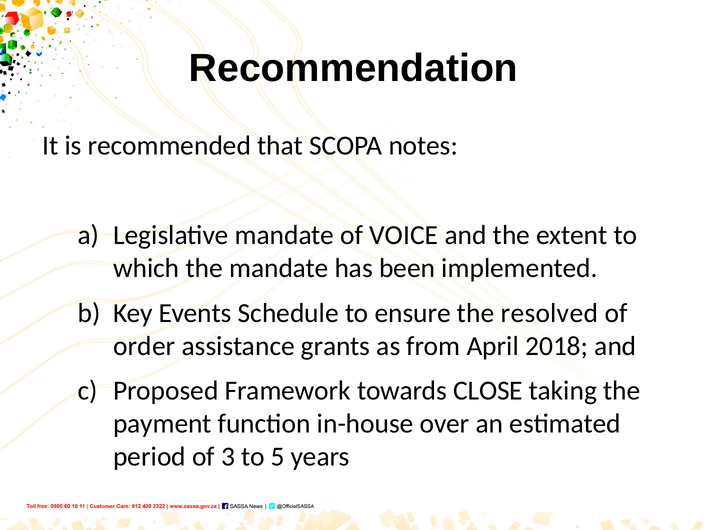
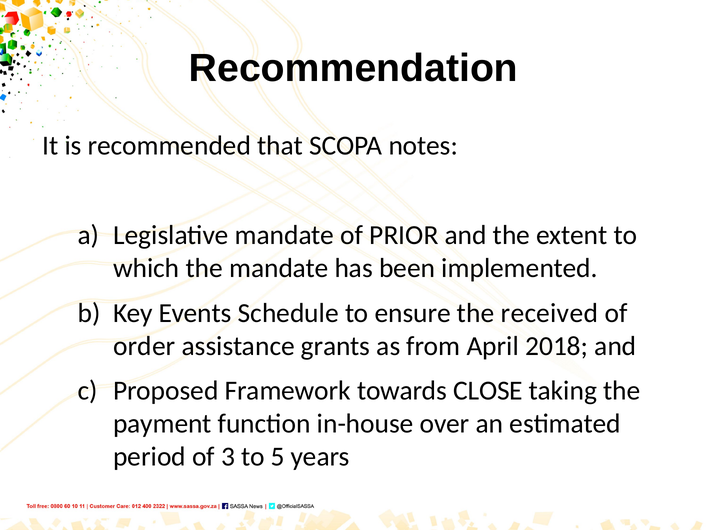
VOICE: VOICE -> PRIOR (404, 235)
resolved: resolved -> received (549, 313)
